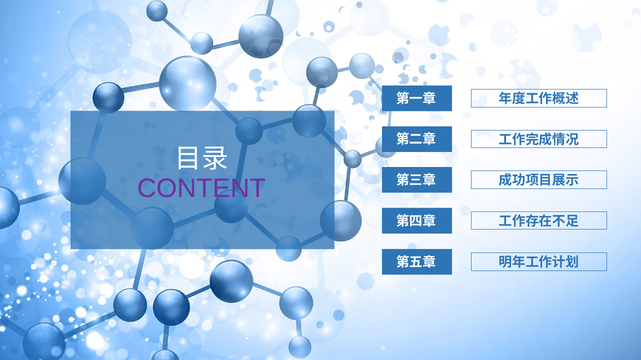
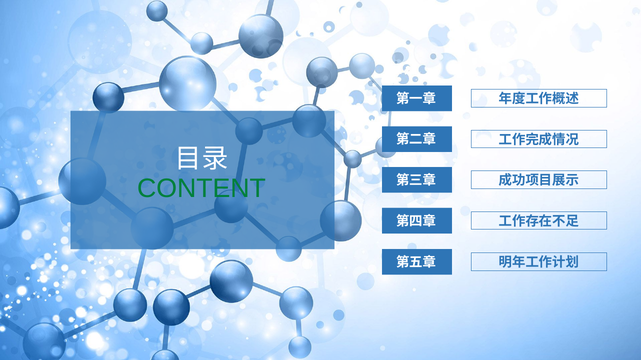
CONTENT colour: purple -> green (201, 189)
